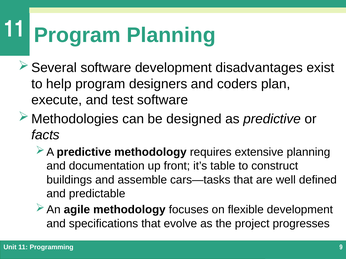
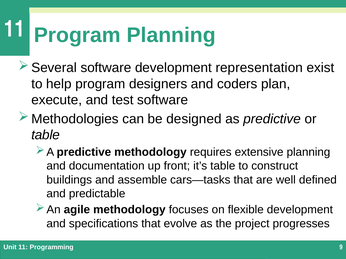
disadvantages: disadvantages -> representation (259, 68)
facts: facts -> table (46, 135)
